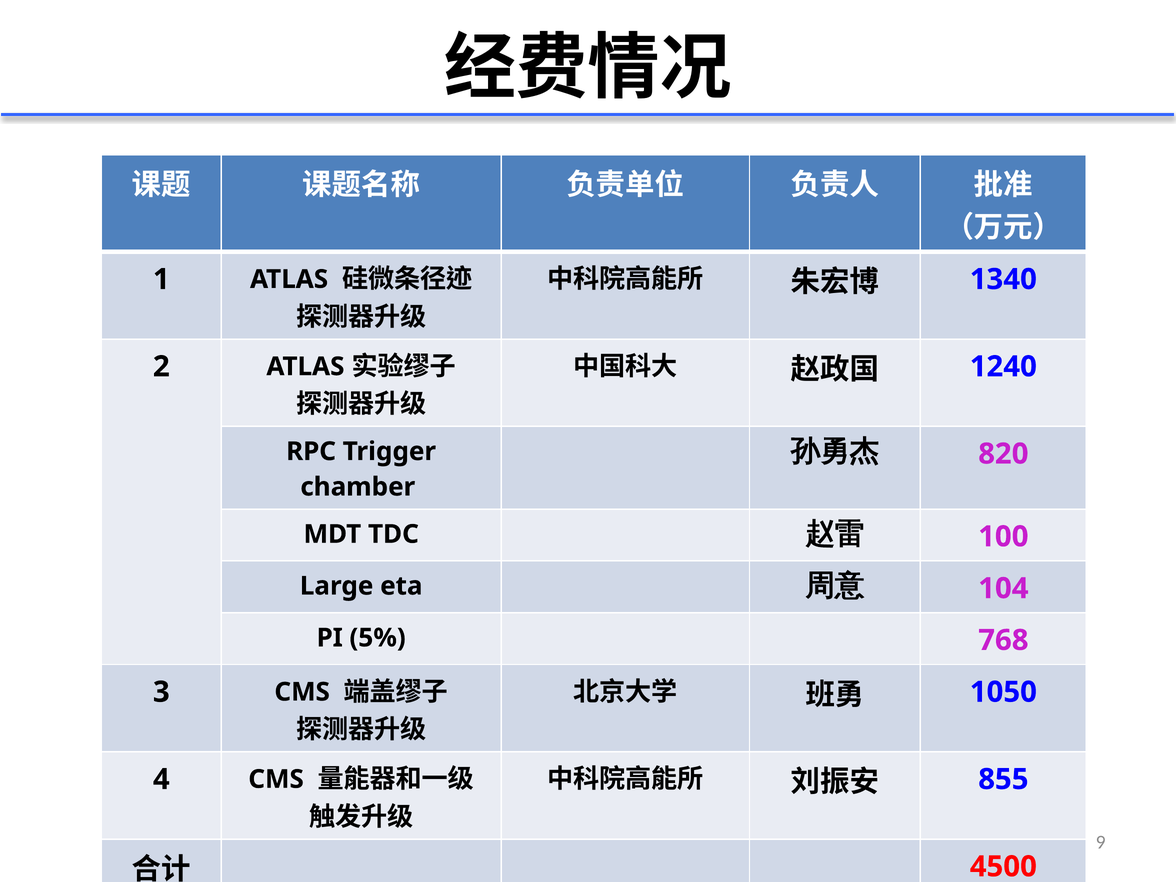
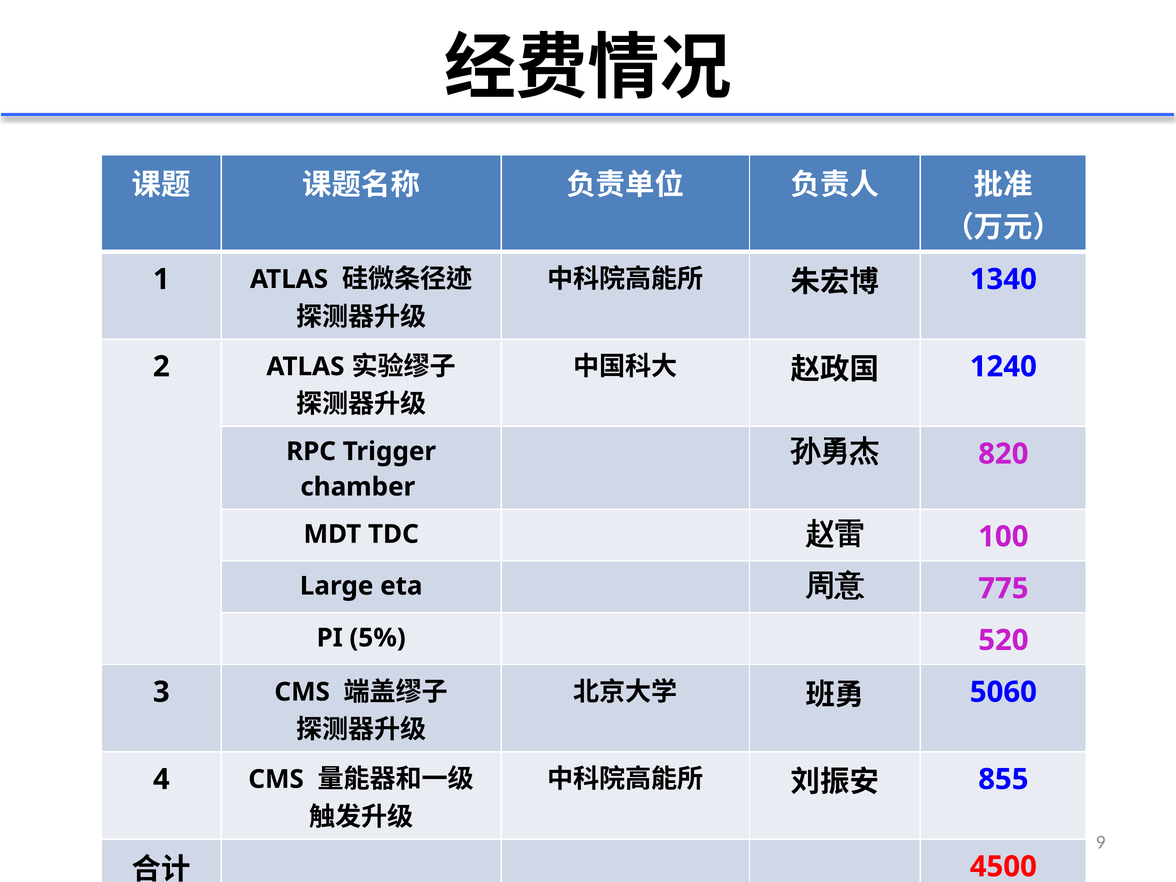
104: 104 -> 775 (1003, 588)
768: 768 -> 520 (1003, 640)
1050: 1050 -> 5060 (1003, 692)
